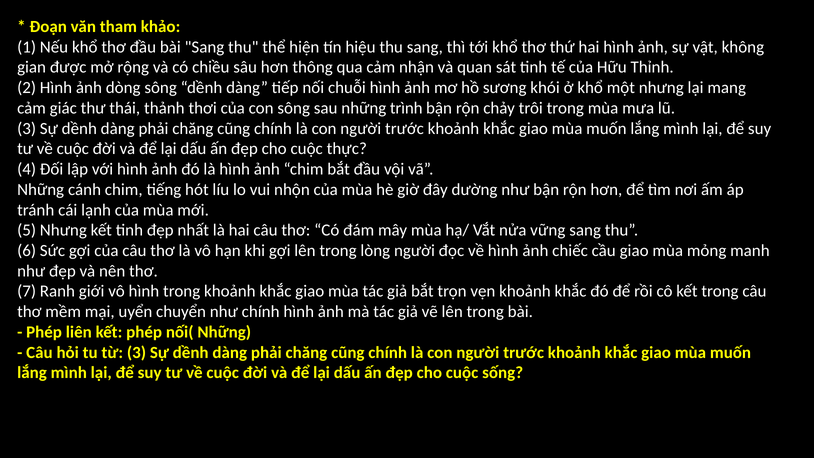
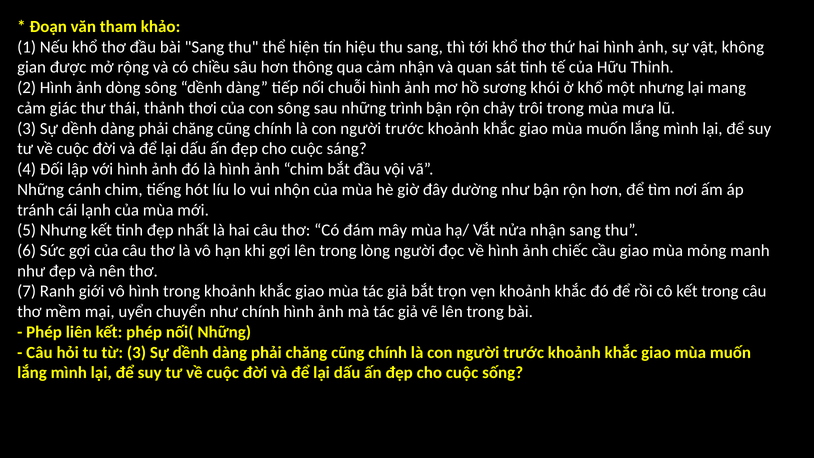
thực: thực -> sáng (347, 149)
nửa vững: vững -> nhận (548, 230)
